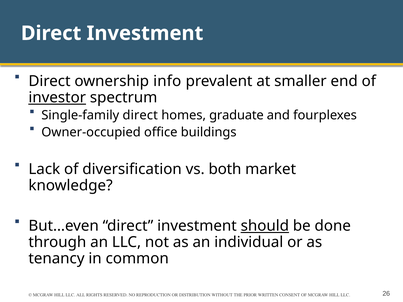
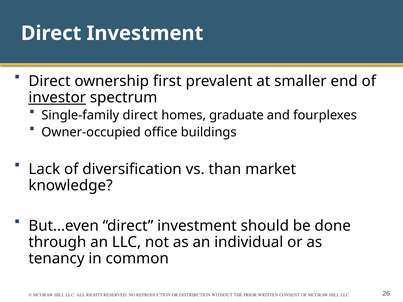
info: info -> first (167, 81)
both: both -> than (225, 169)
should underline: present -> none (265, 226)
